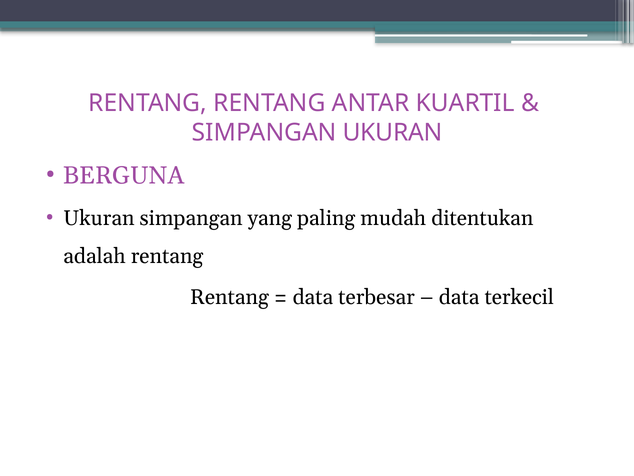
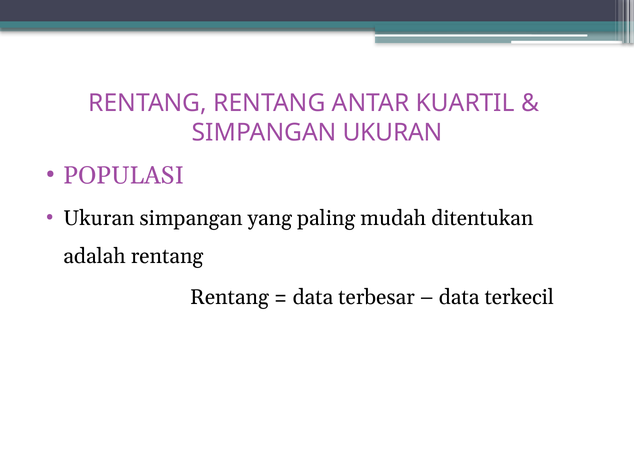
BERGUNA: BERGUNA -> POPULASI (124, 176)
